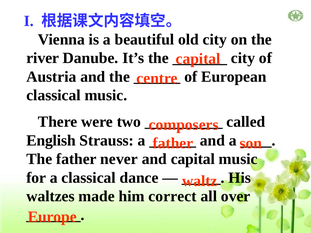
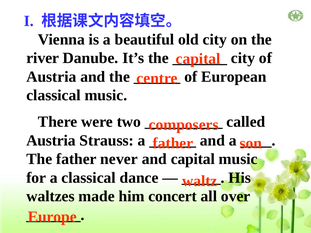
English: English -> Austria (51, 141)
correct: correct -> concert (173, 197)
